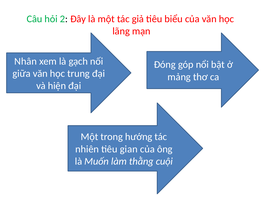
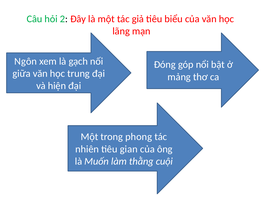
Nhân: Nhân -> Ngôn (26, 61)
hướng: hướng -> phong (139, 137)
